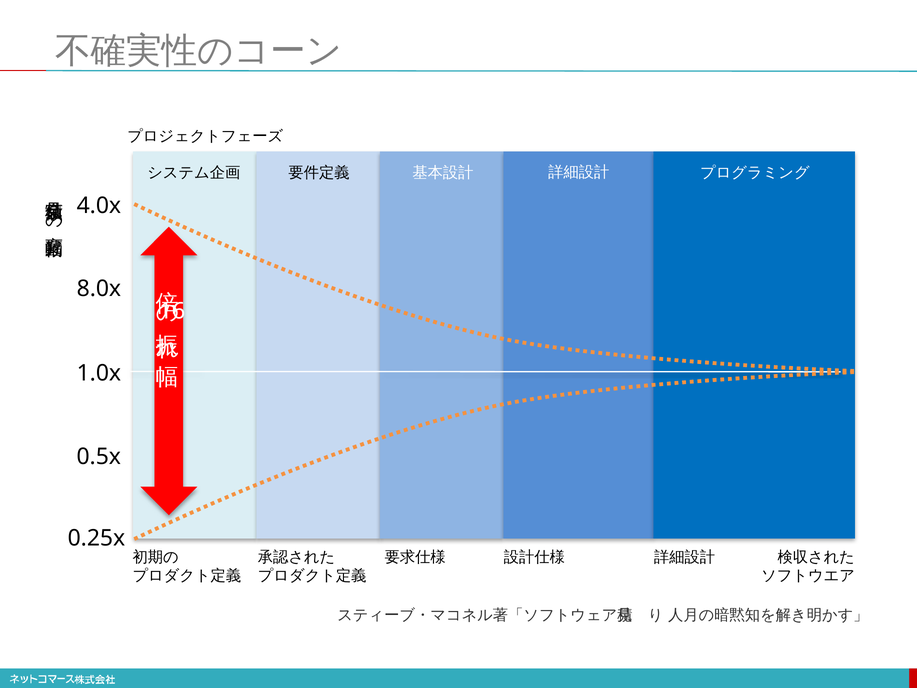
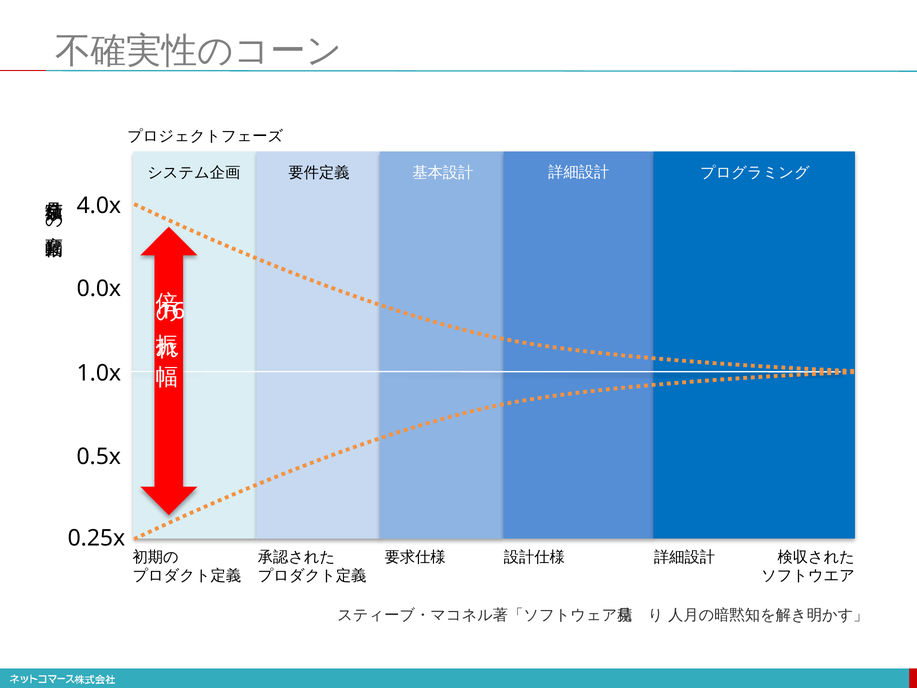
8.0x: 8.0x -> 0.0x (99, 289)
